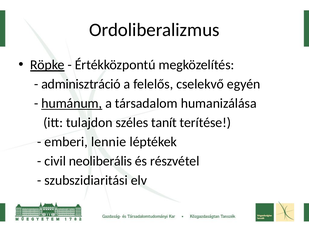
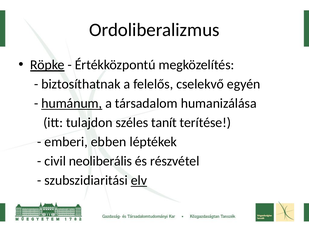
adminisztráció: adminisztráció -> biztosíthatnak (81, 84)
lennie: lennie -> ebben (109, 142)
elv underline: none -> present (139, 180)
